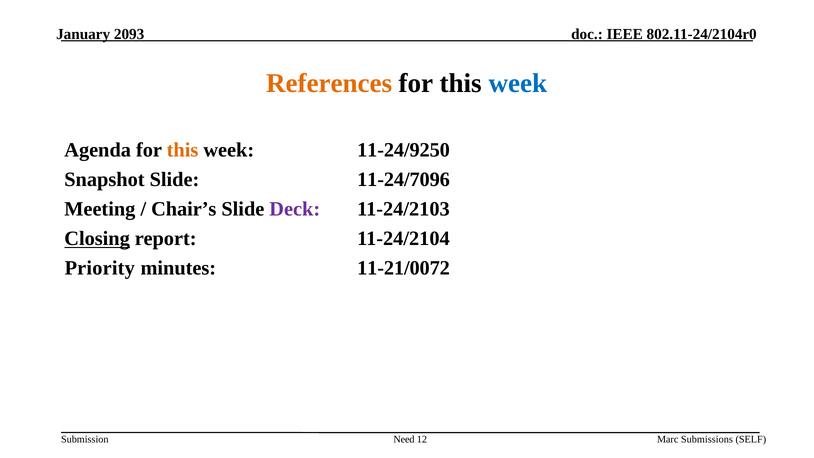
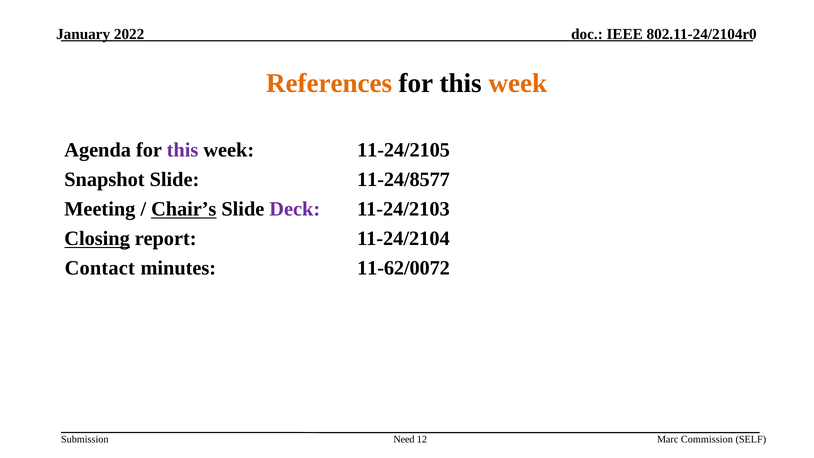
2093: 2093 -> 2022 (129, 34)
week colour: blue -> orange (518, 83)
this colour: orange -> purple (183, 150)
11-24/9250: 11-24/9250 -> 11-24/2105 (404, 150)
11-24/7096: 11-24/7096 -> 11-24/8577 (404, 180)
Chair’s underline: none -> present (184, 209)
Priority: Priority -> Contact (100, 268)
11-21/0072: 11-21/0072 -> 11-62/0072 (404, 268)
Submissions: Submissions -> Commission (707, 439)
